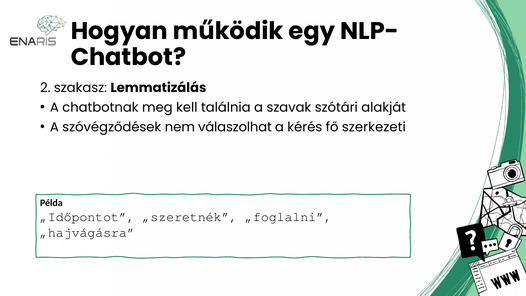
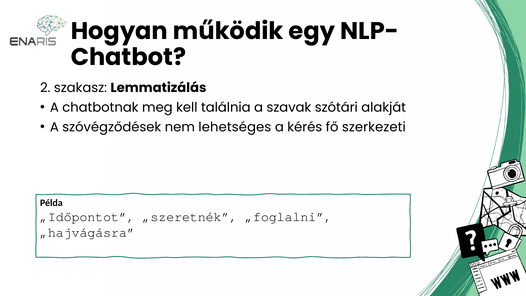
válaszolhat: válaszolhat -> lehetséges (235, 127)
